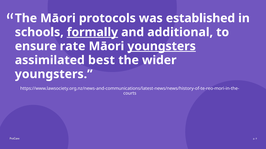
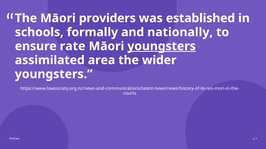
protocols: protocols -> providers (107, 18)
formally underline: present -> none (92, 32)
additional: additional -> nationally (180, 32)
best: best -> area (102, 60)
